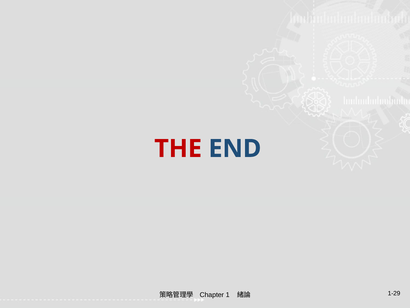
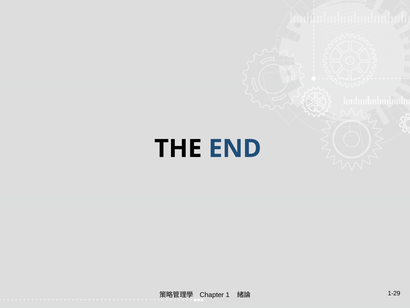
THE colour: red -> black (178, 148)
